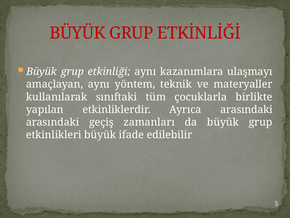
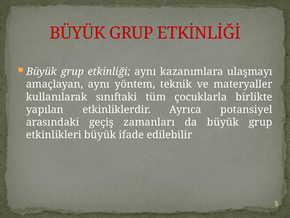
Ayrıca arasındaki: arasındaki -> potansiyel (246, 109)
